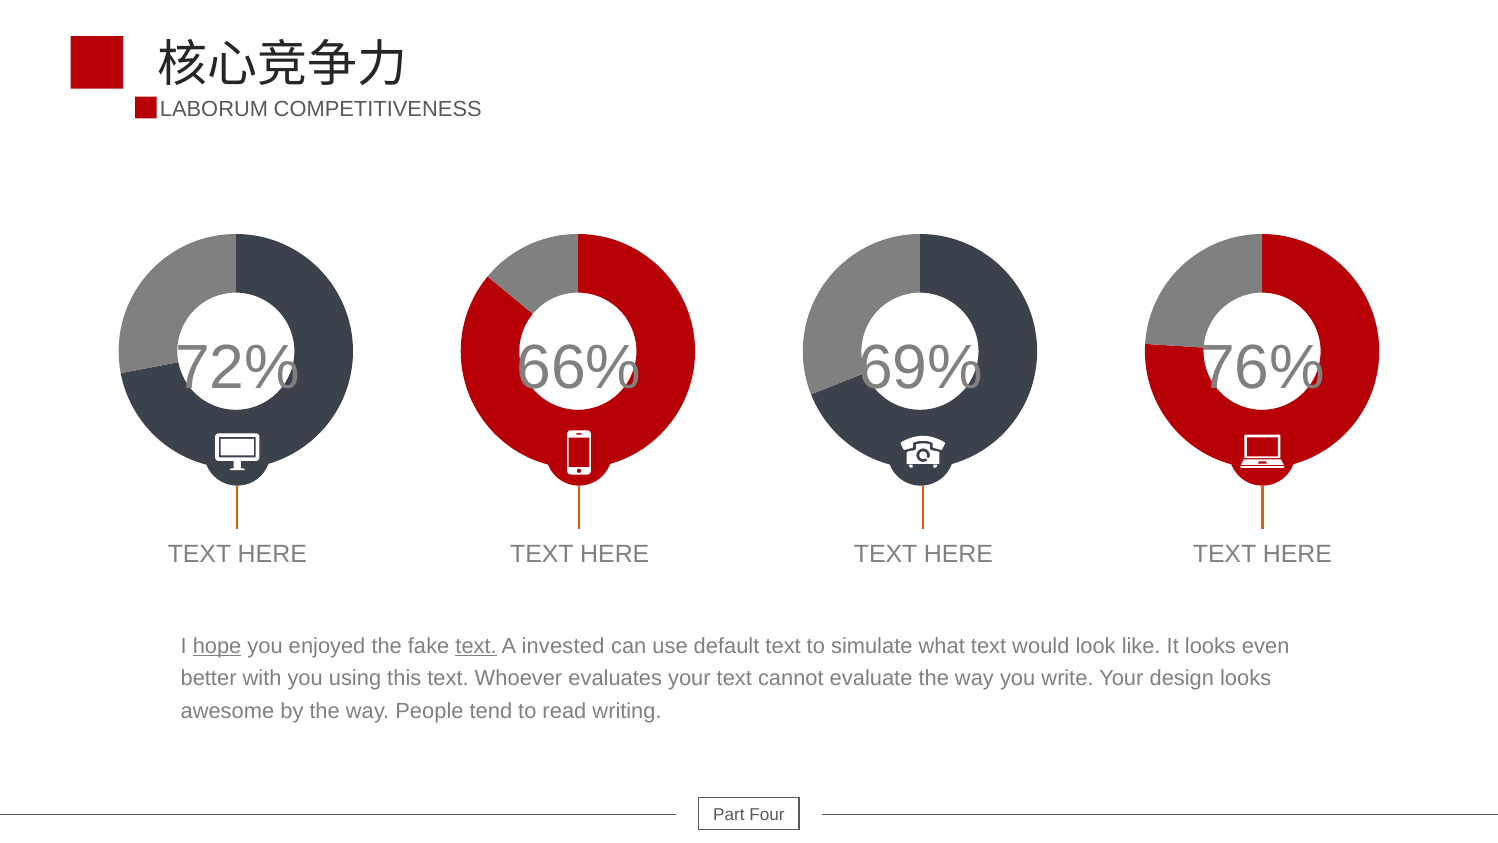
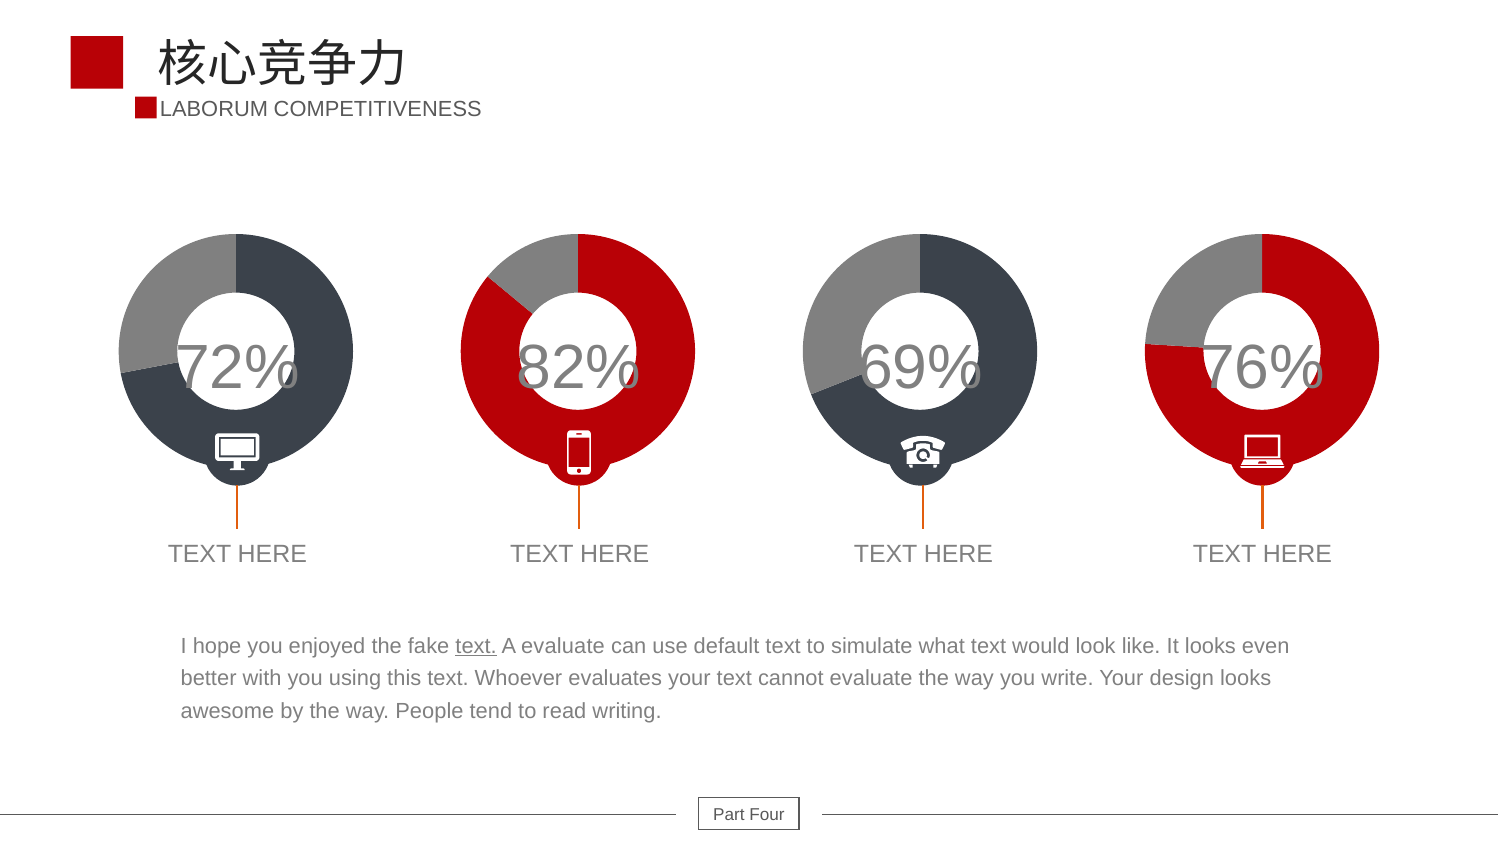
66%: 66% -> 82% (579, 368)
hope underline: present -> none (217, 646)
A invested: invested -> evaluate (563, 646)
